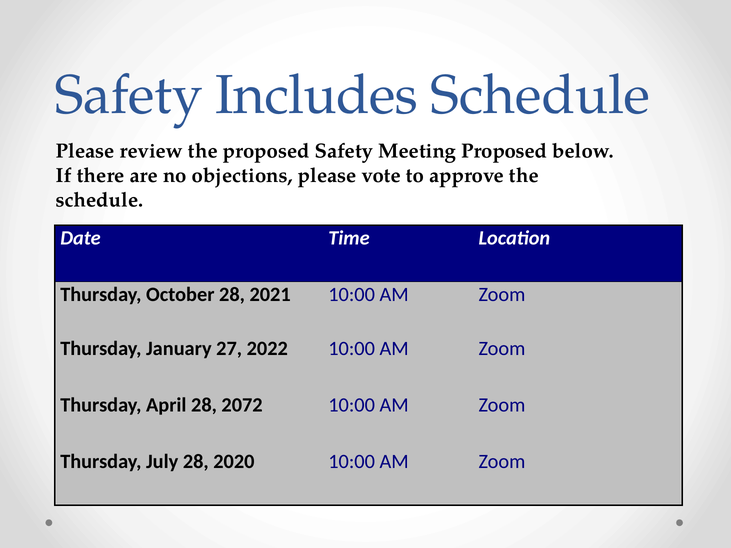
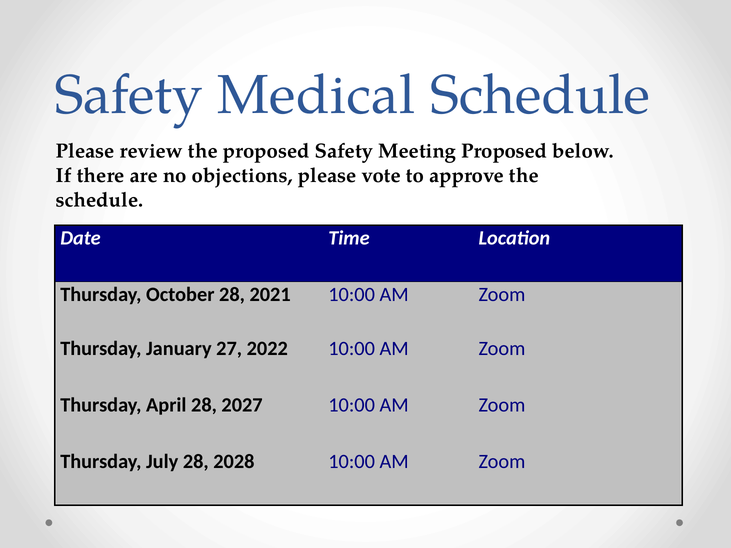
Includes: Includes -> Medical (316, 95)
2072: 2072 -> 2027 (242, 405)
2020: 2020 -> 2028 (234, 462)
